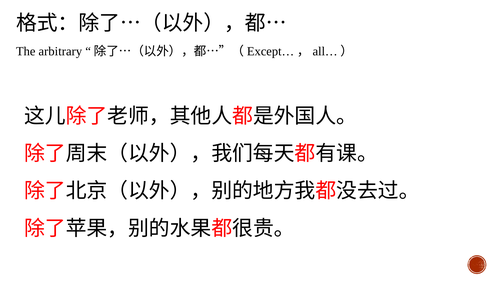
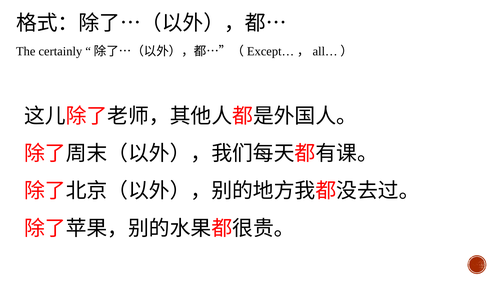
arbitrary: arbitrary -> certainly (60, 51)
